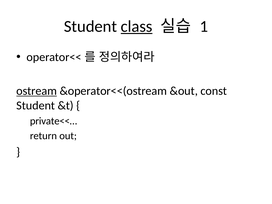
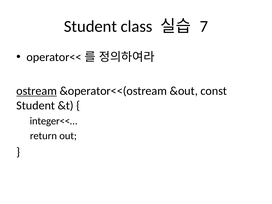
class underline: present -> none (137, 26)
1: 1 -> 7 (204, 26)
private<<…: private<<… -> integer<<… (54, 121)
